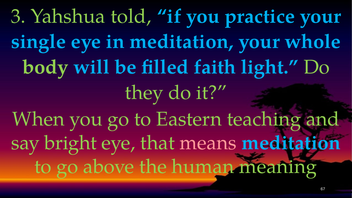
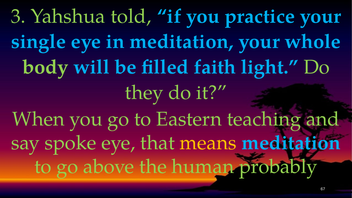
bright: bright -> spoke (70, 143)
means colour: pink -> yellow (208, 143)
meaning: meaning -> probably (278, 167)
